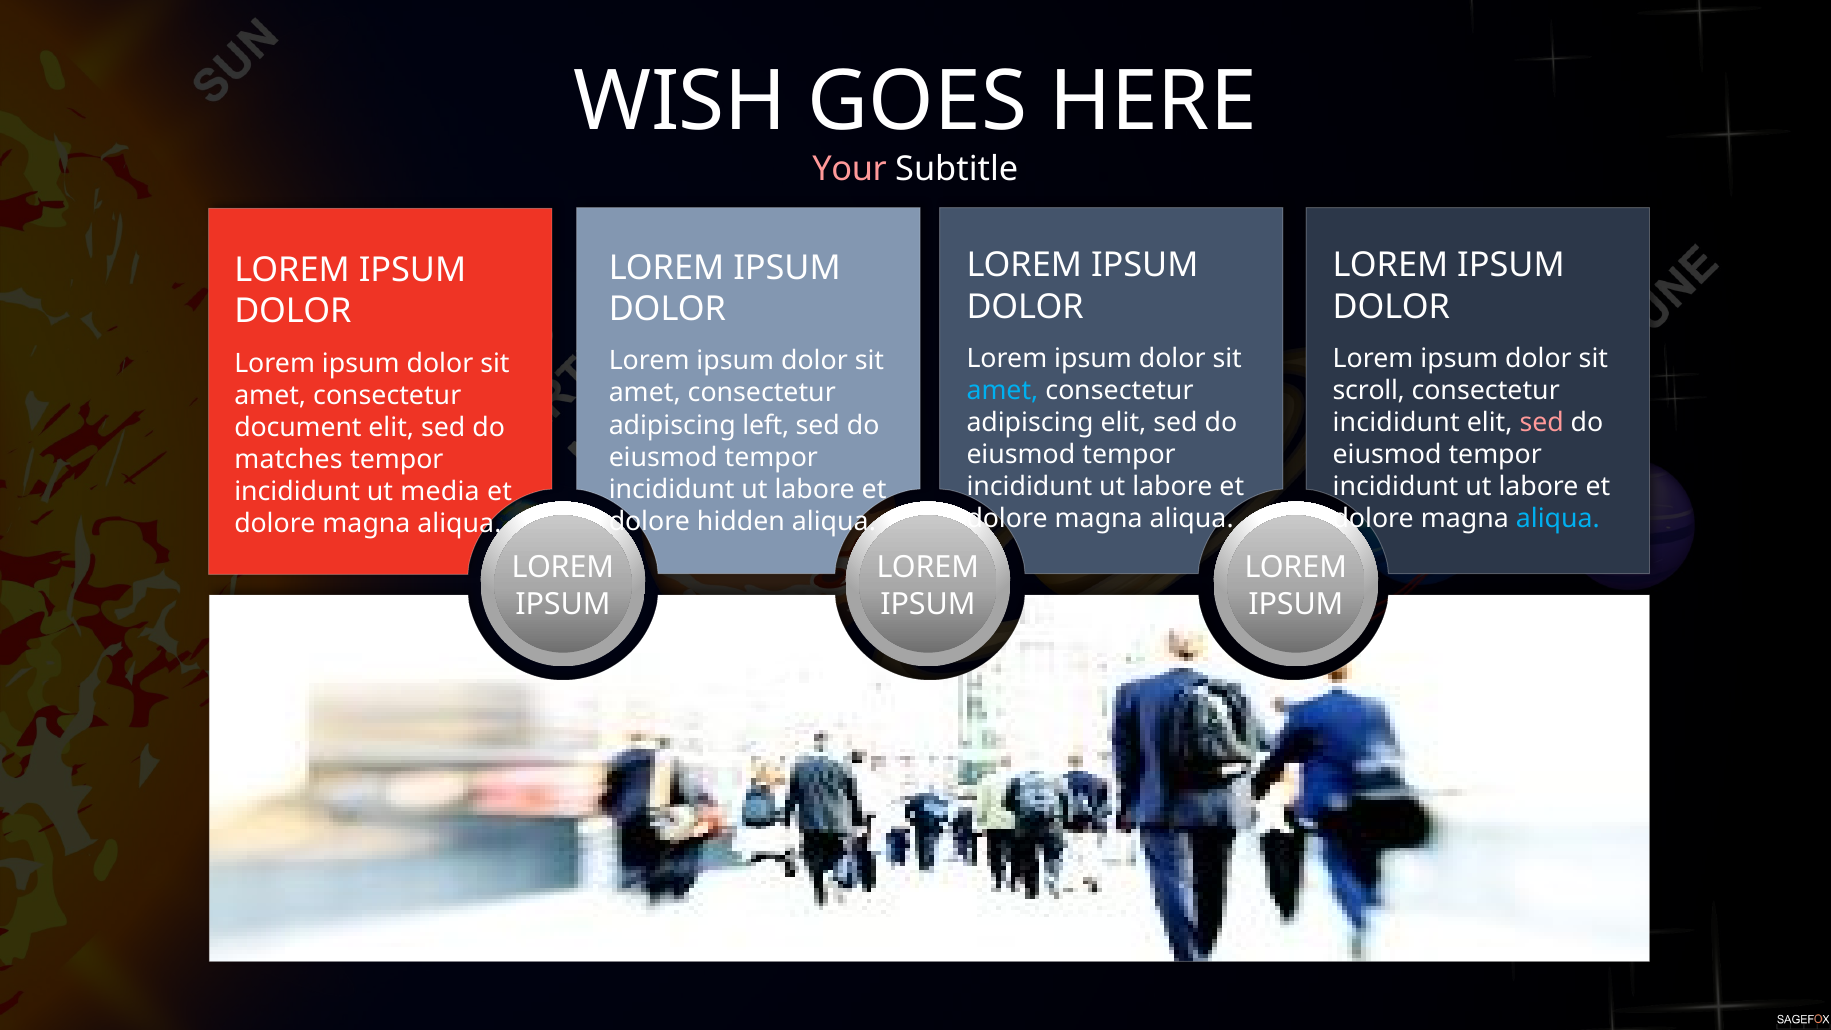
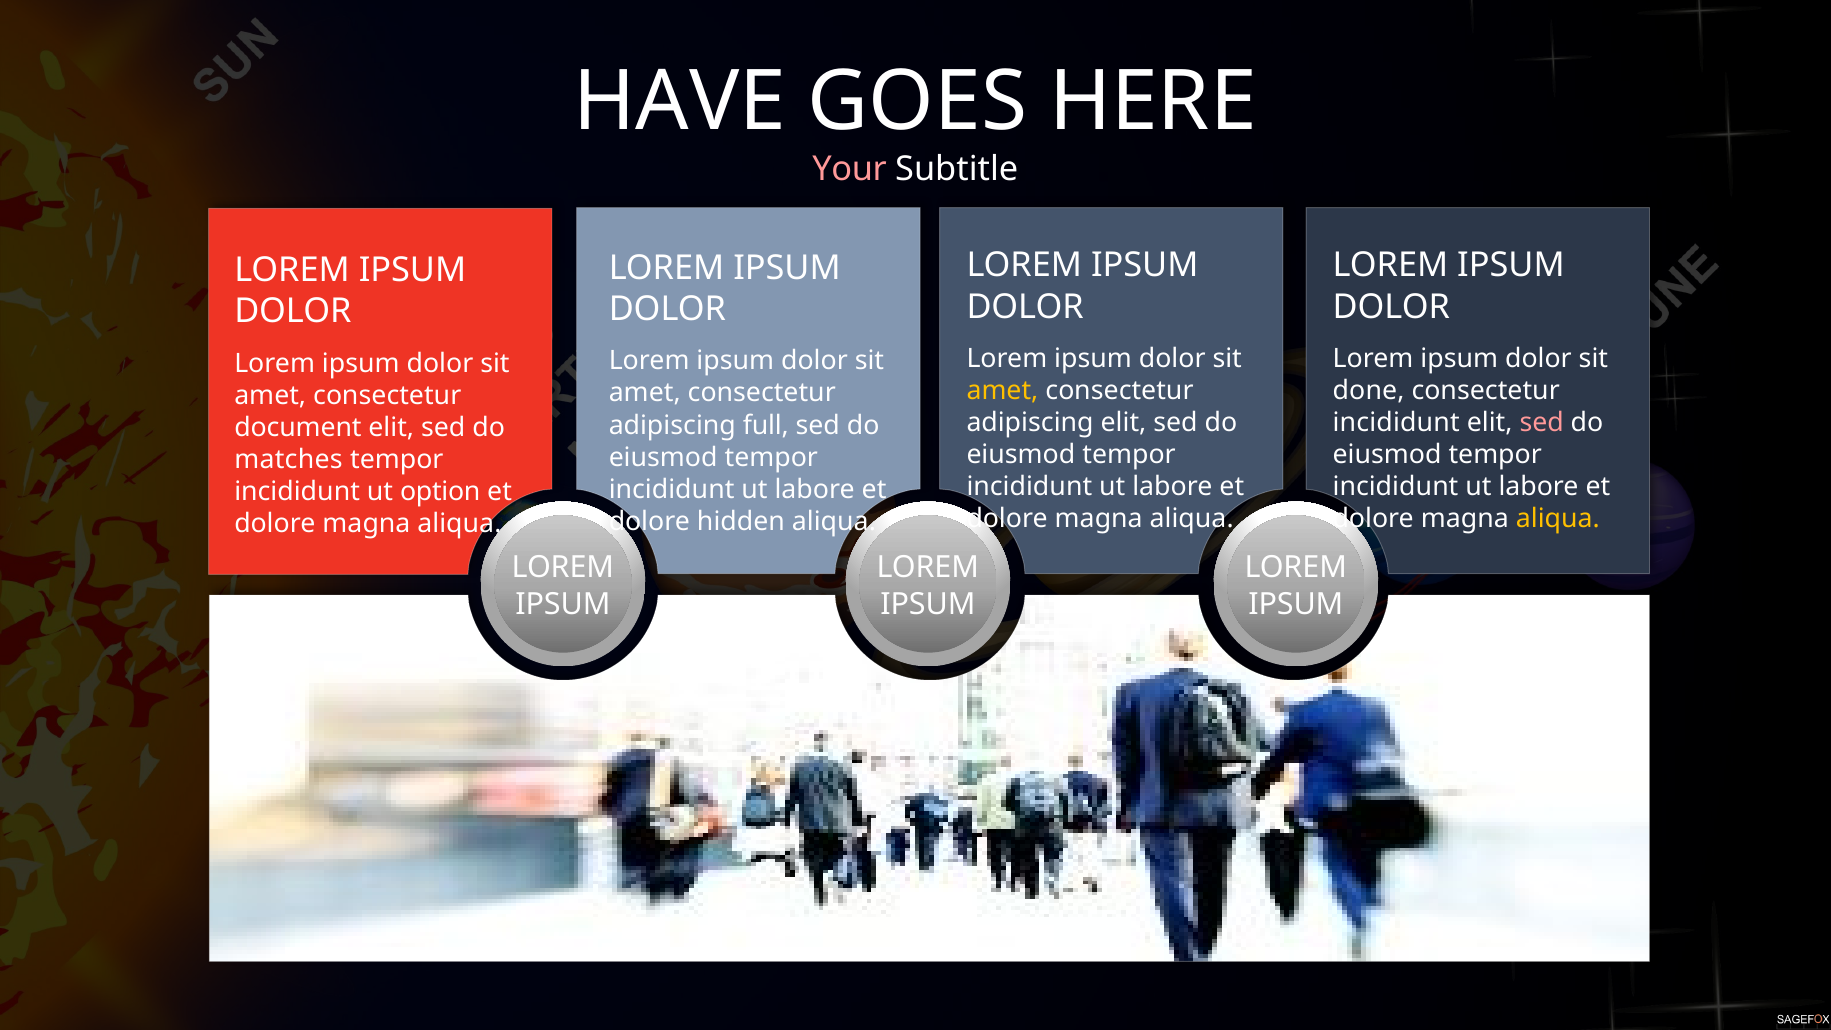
WISH: WISH -> HAVE (680, 102)
amet colour: light blue -> yellow (1002, 391)
scroll: scroll -> done (1369, 391)
left: left -> full (766, 425)
media: media -> option (440, 492)
aliqua colour: light blue -> yellow (1558, 519)
